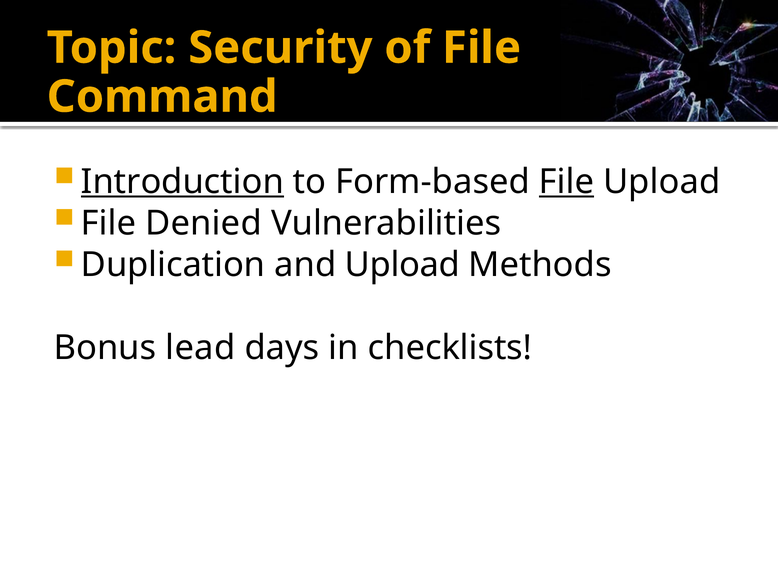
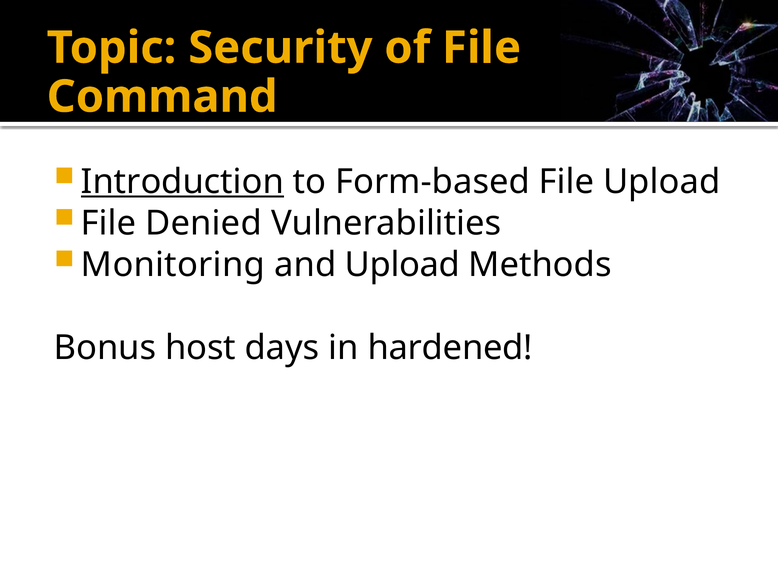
File underline: present -> none (567, 182)
Duplication: Duplication -> Monitoring (173, 265)
lead: lead -> host (201, 348)
checklists: checklists -> hardened (450, 348)
